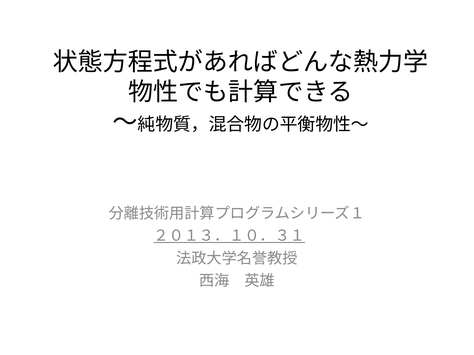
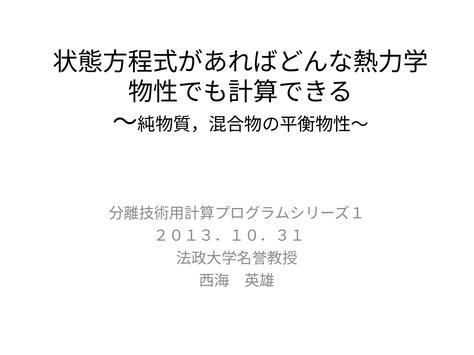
２０１３．１０．３１ underline: present -> none (229, 236)
